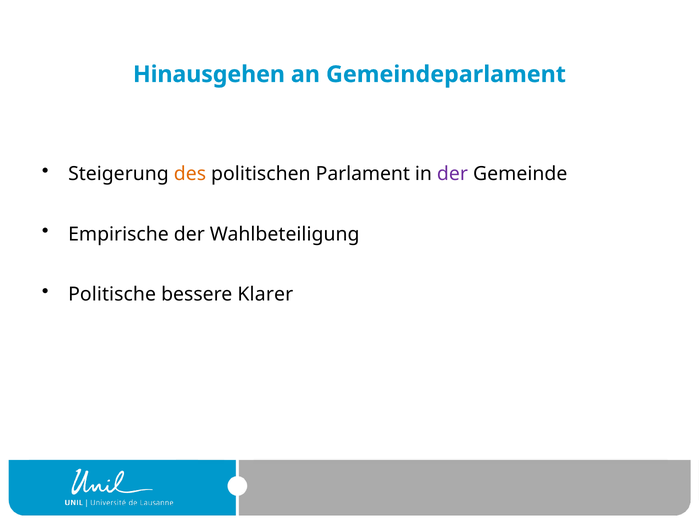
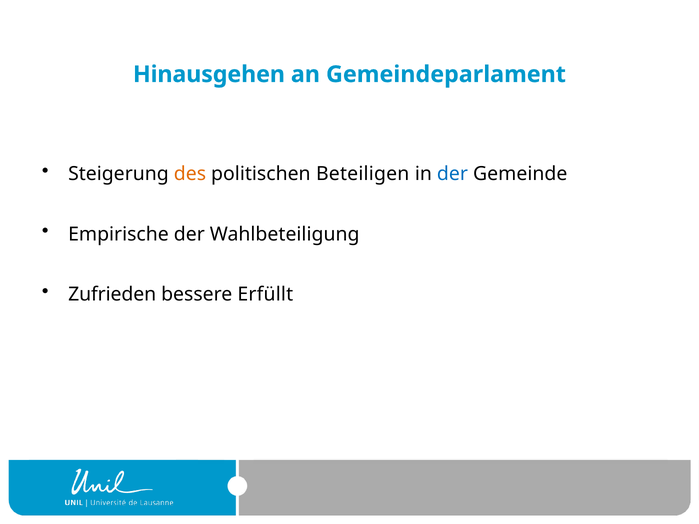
Parlament: Parlament -> Beteiligen (363, 174)
der colour: purple -> blue (452, 174)
Politische: Politische -> Zufrieden (112, 294)
Klarer: Klarer -> Erfüllt (265, 294)
